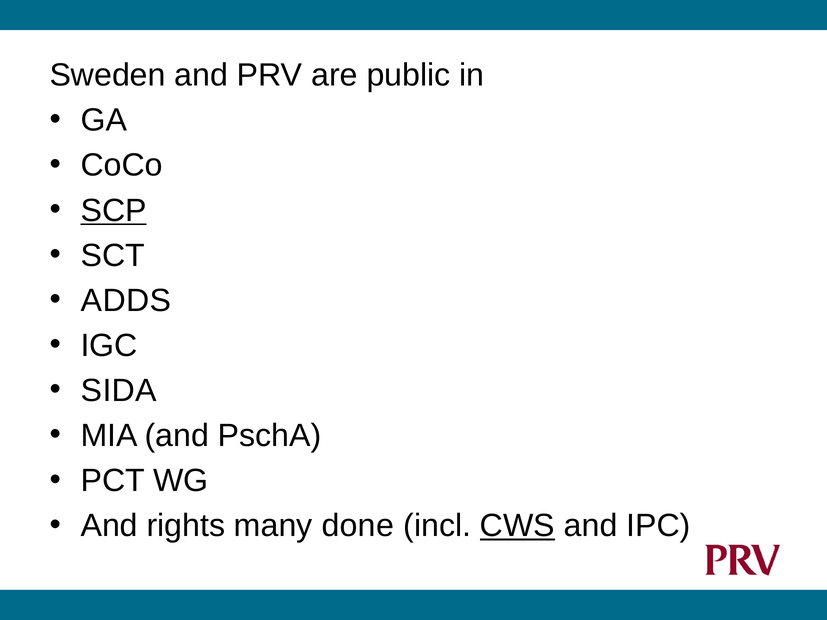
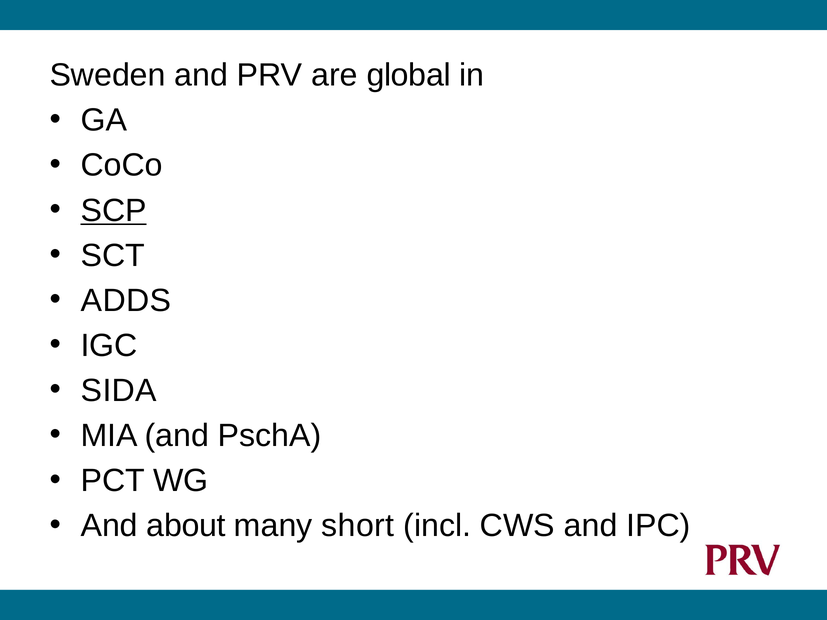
public: public -> global (409, 75)
rights: rights -> about (186, 526)
done: done -> short (358, 526)
CWS underline: present -> none (517, 526)
